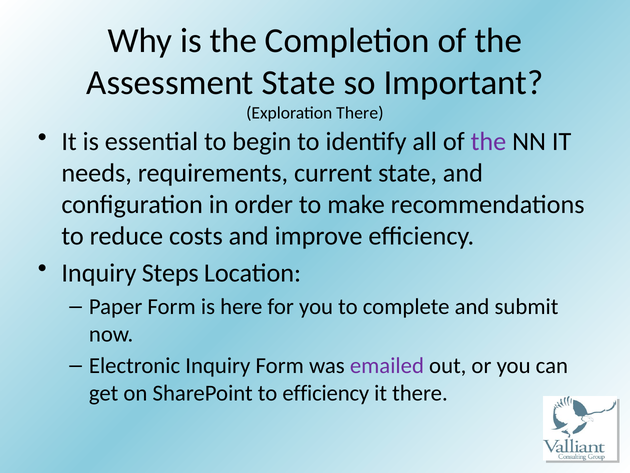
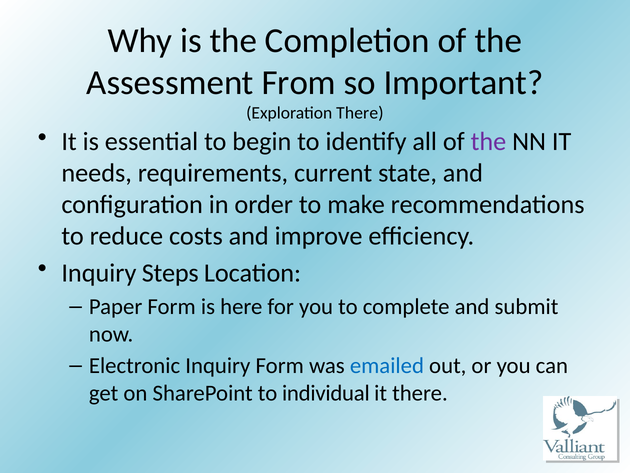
Assessment State: State -> From (299, 83)
emailed colour: purple -> blue (387, 366)
to efficiency: efficiency -> individual (326, 393)
